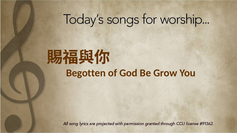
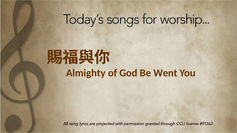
Begotten: Begotten -> Almighty (86, 73)
Grow: Grow -> Went (165, 73)
